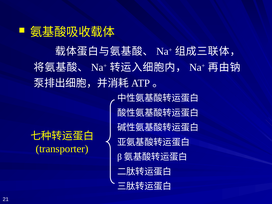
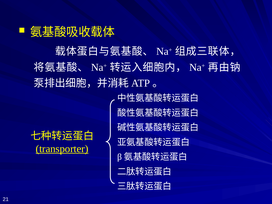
transporter underline: none -> present (62, 149)
